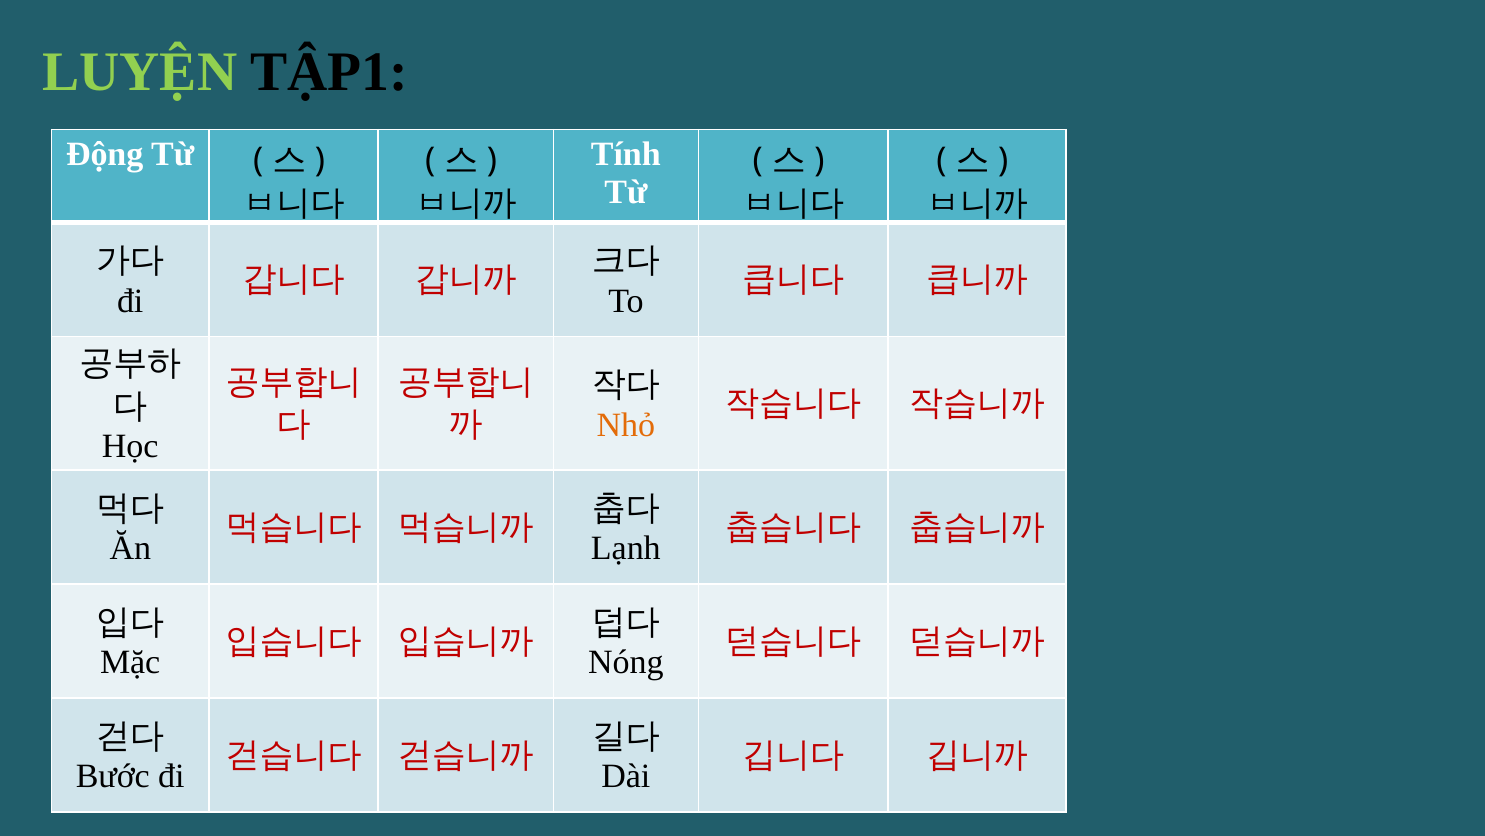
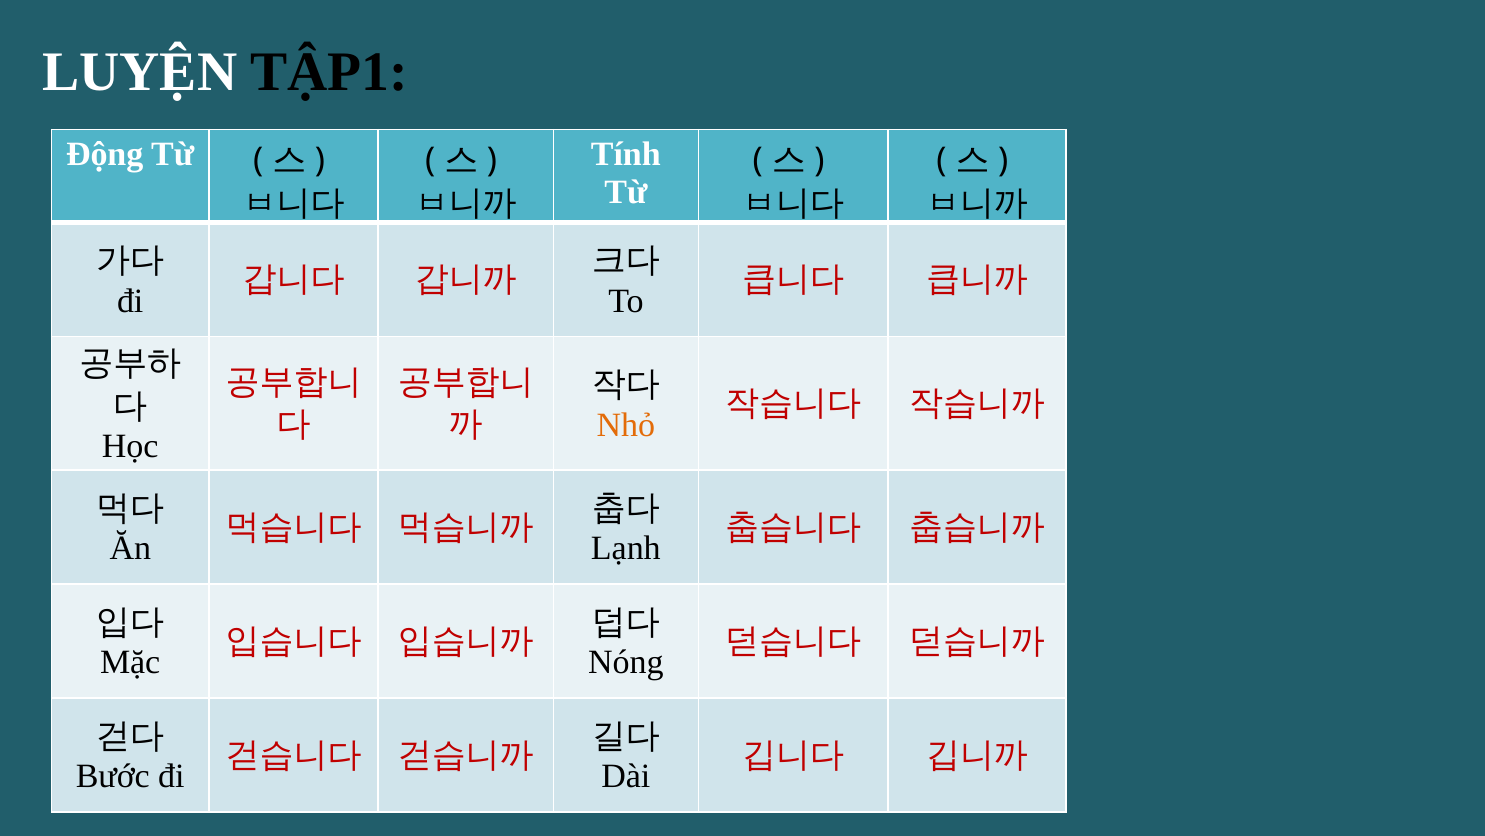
LUYỆN colour: light green -> white (140, 72)
